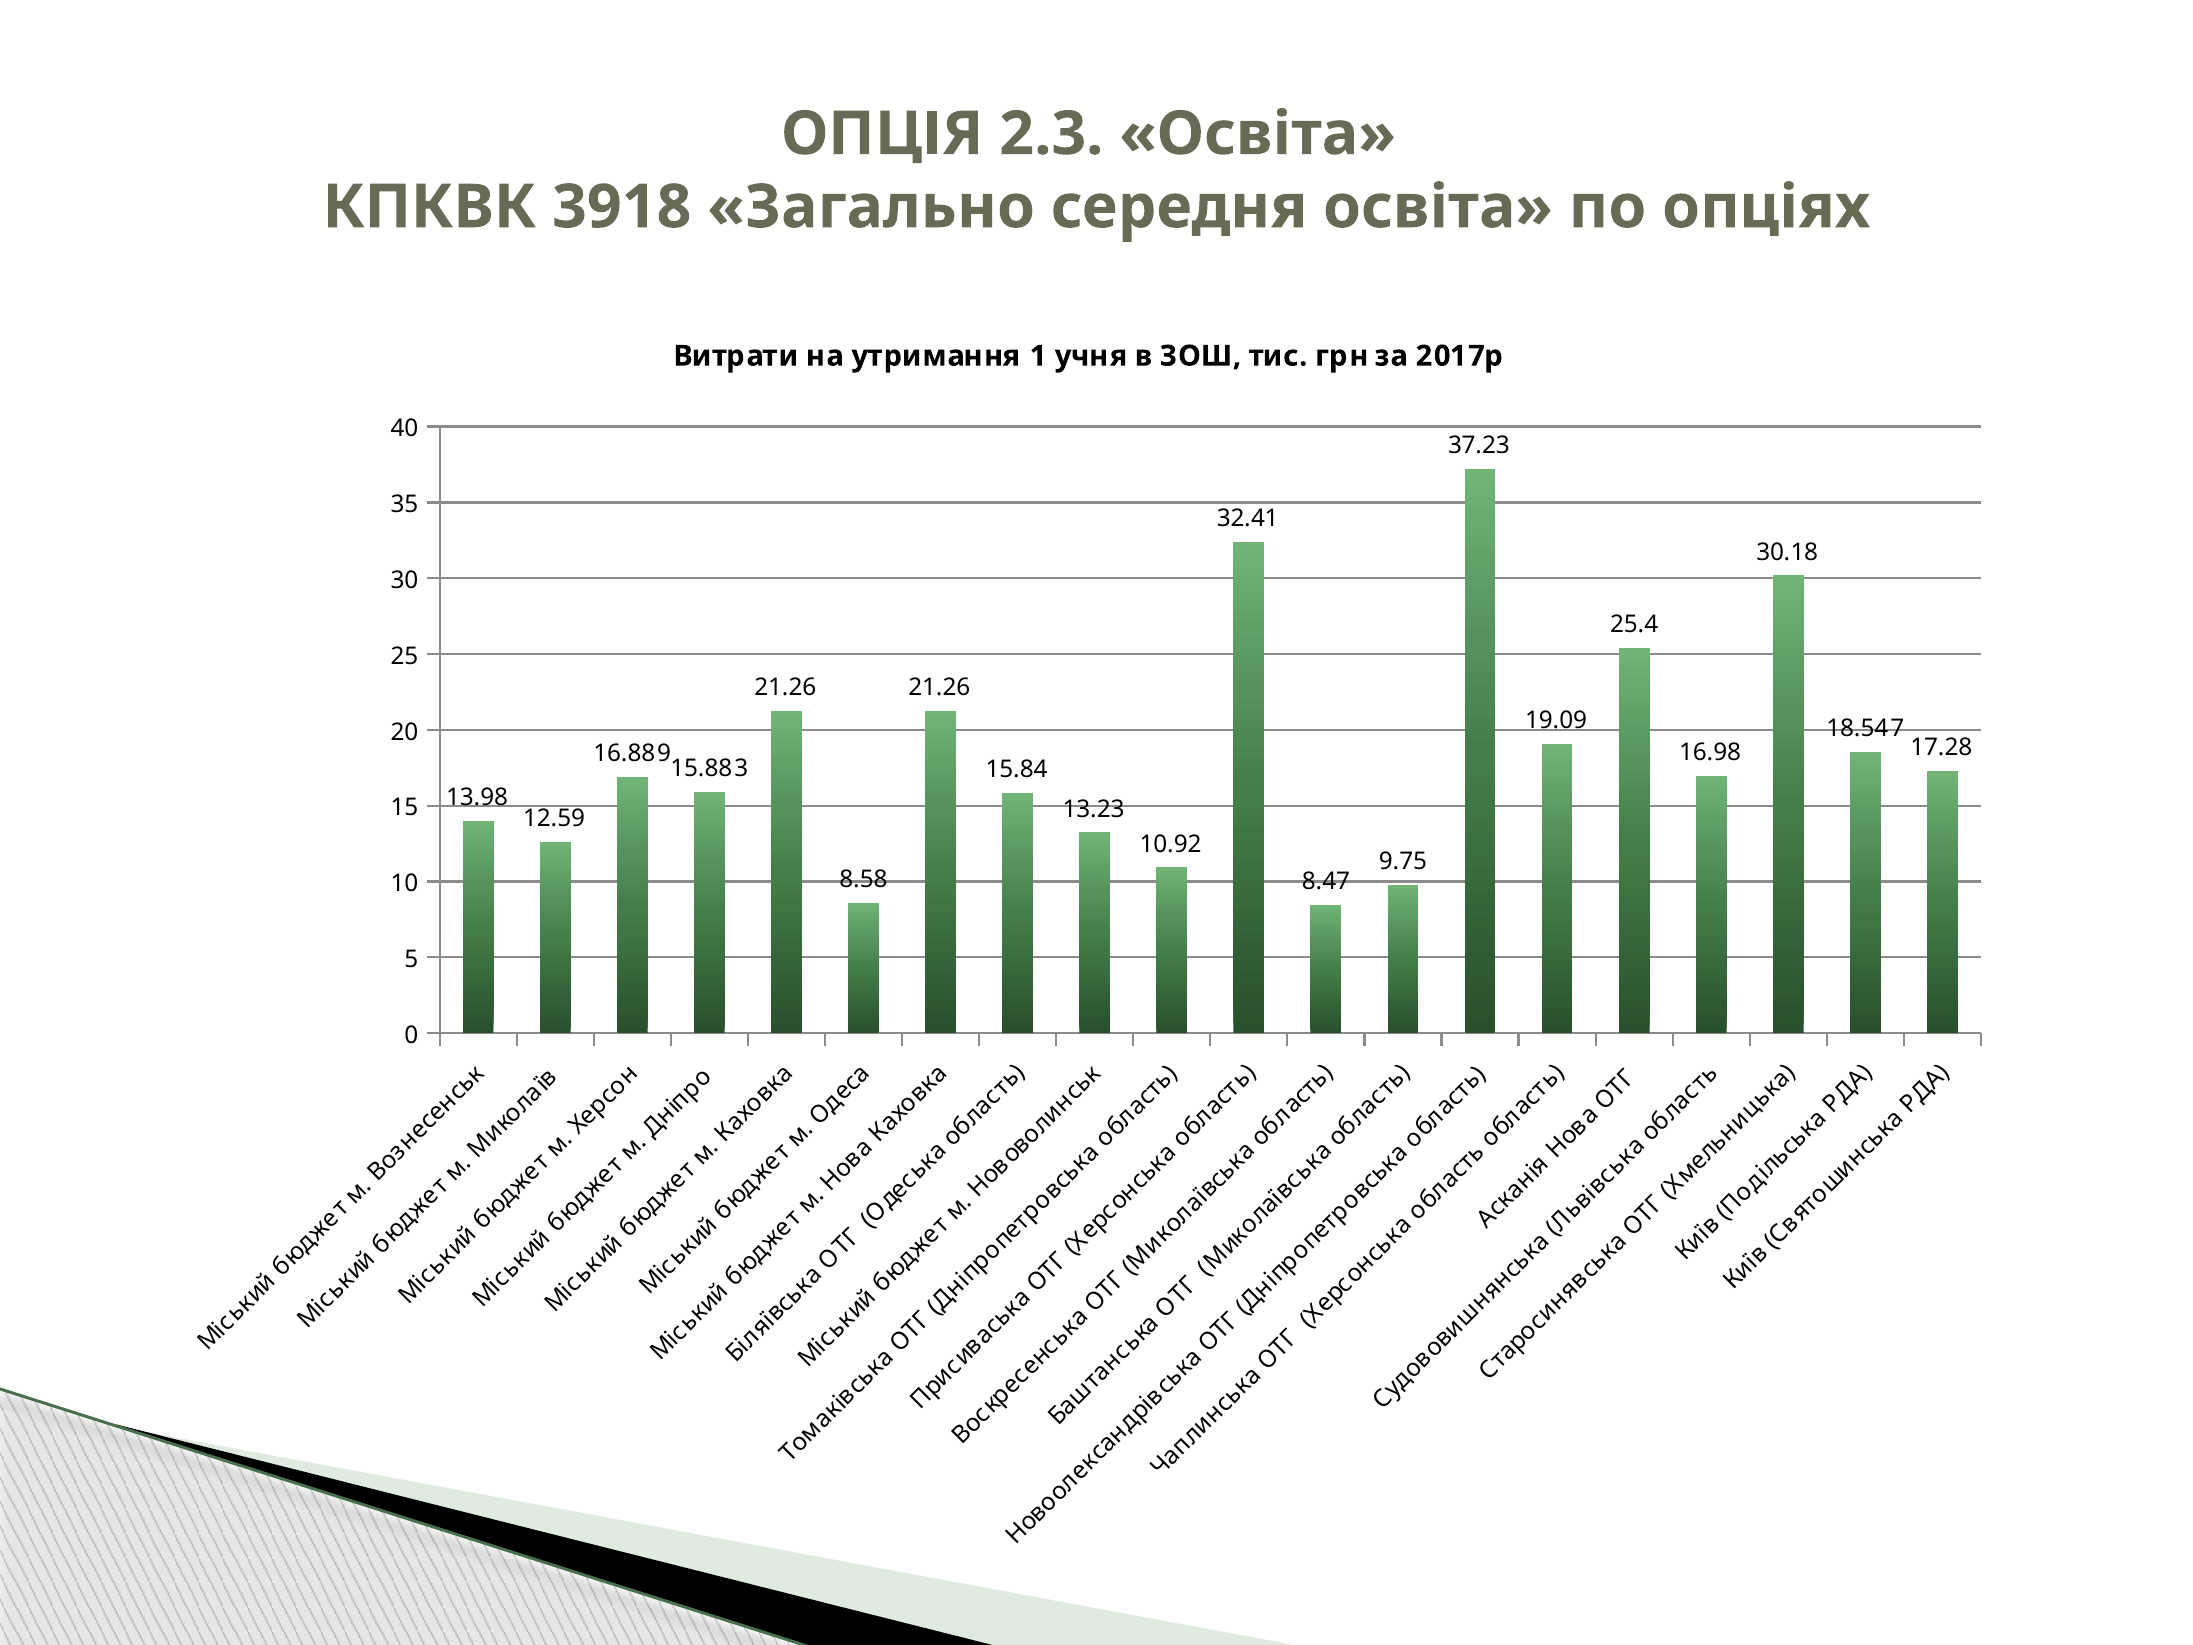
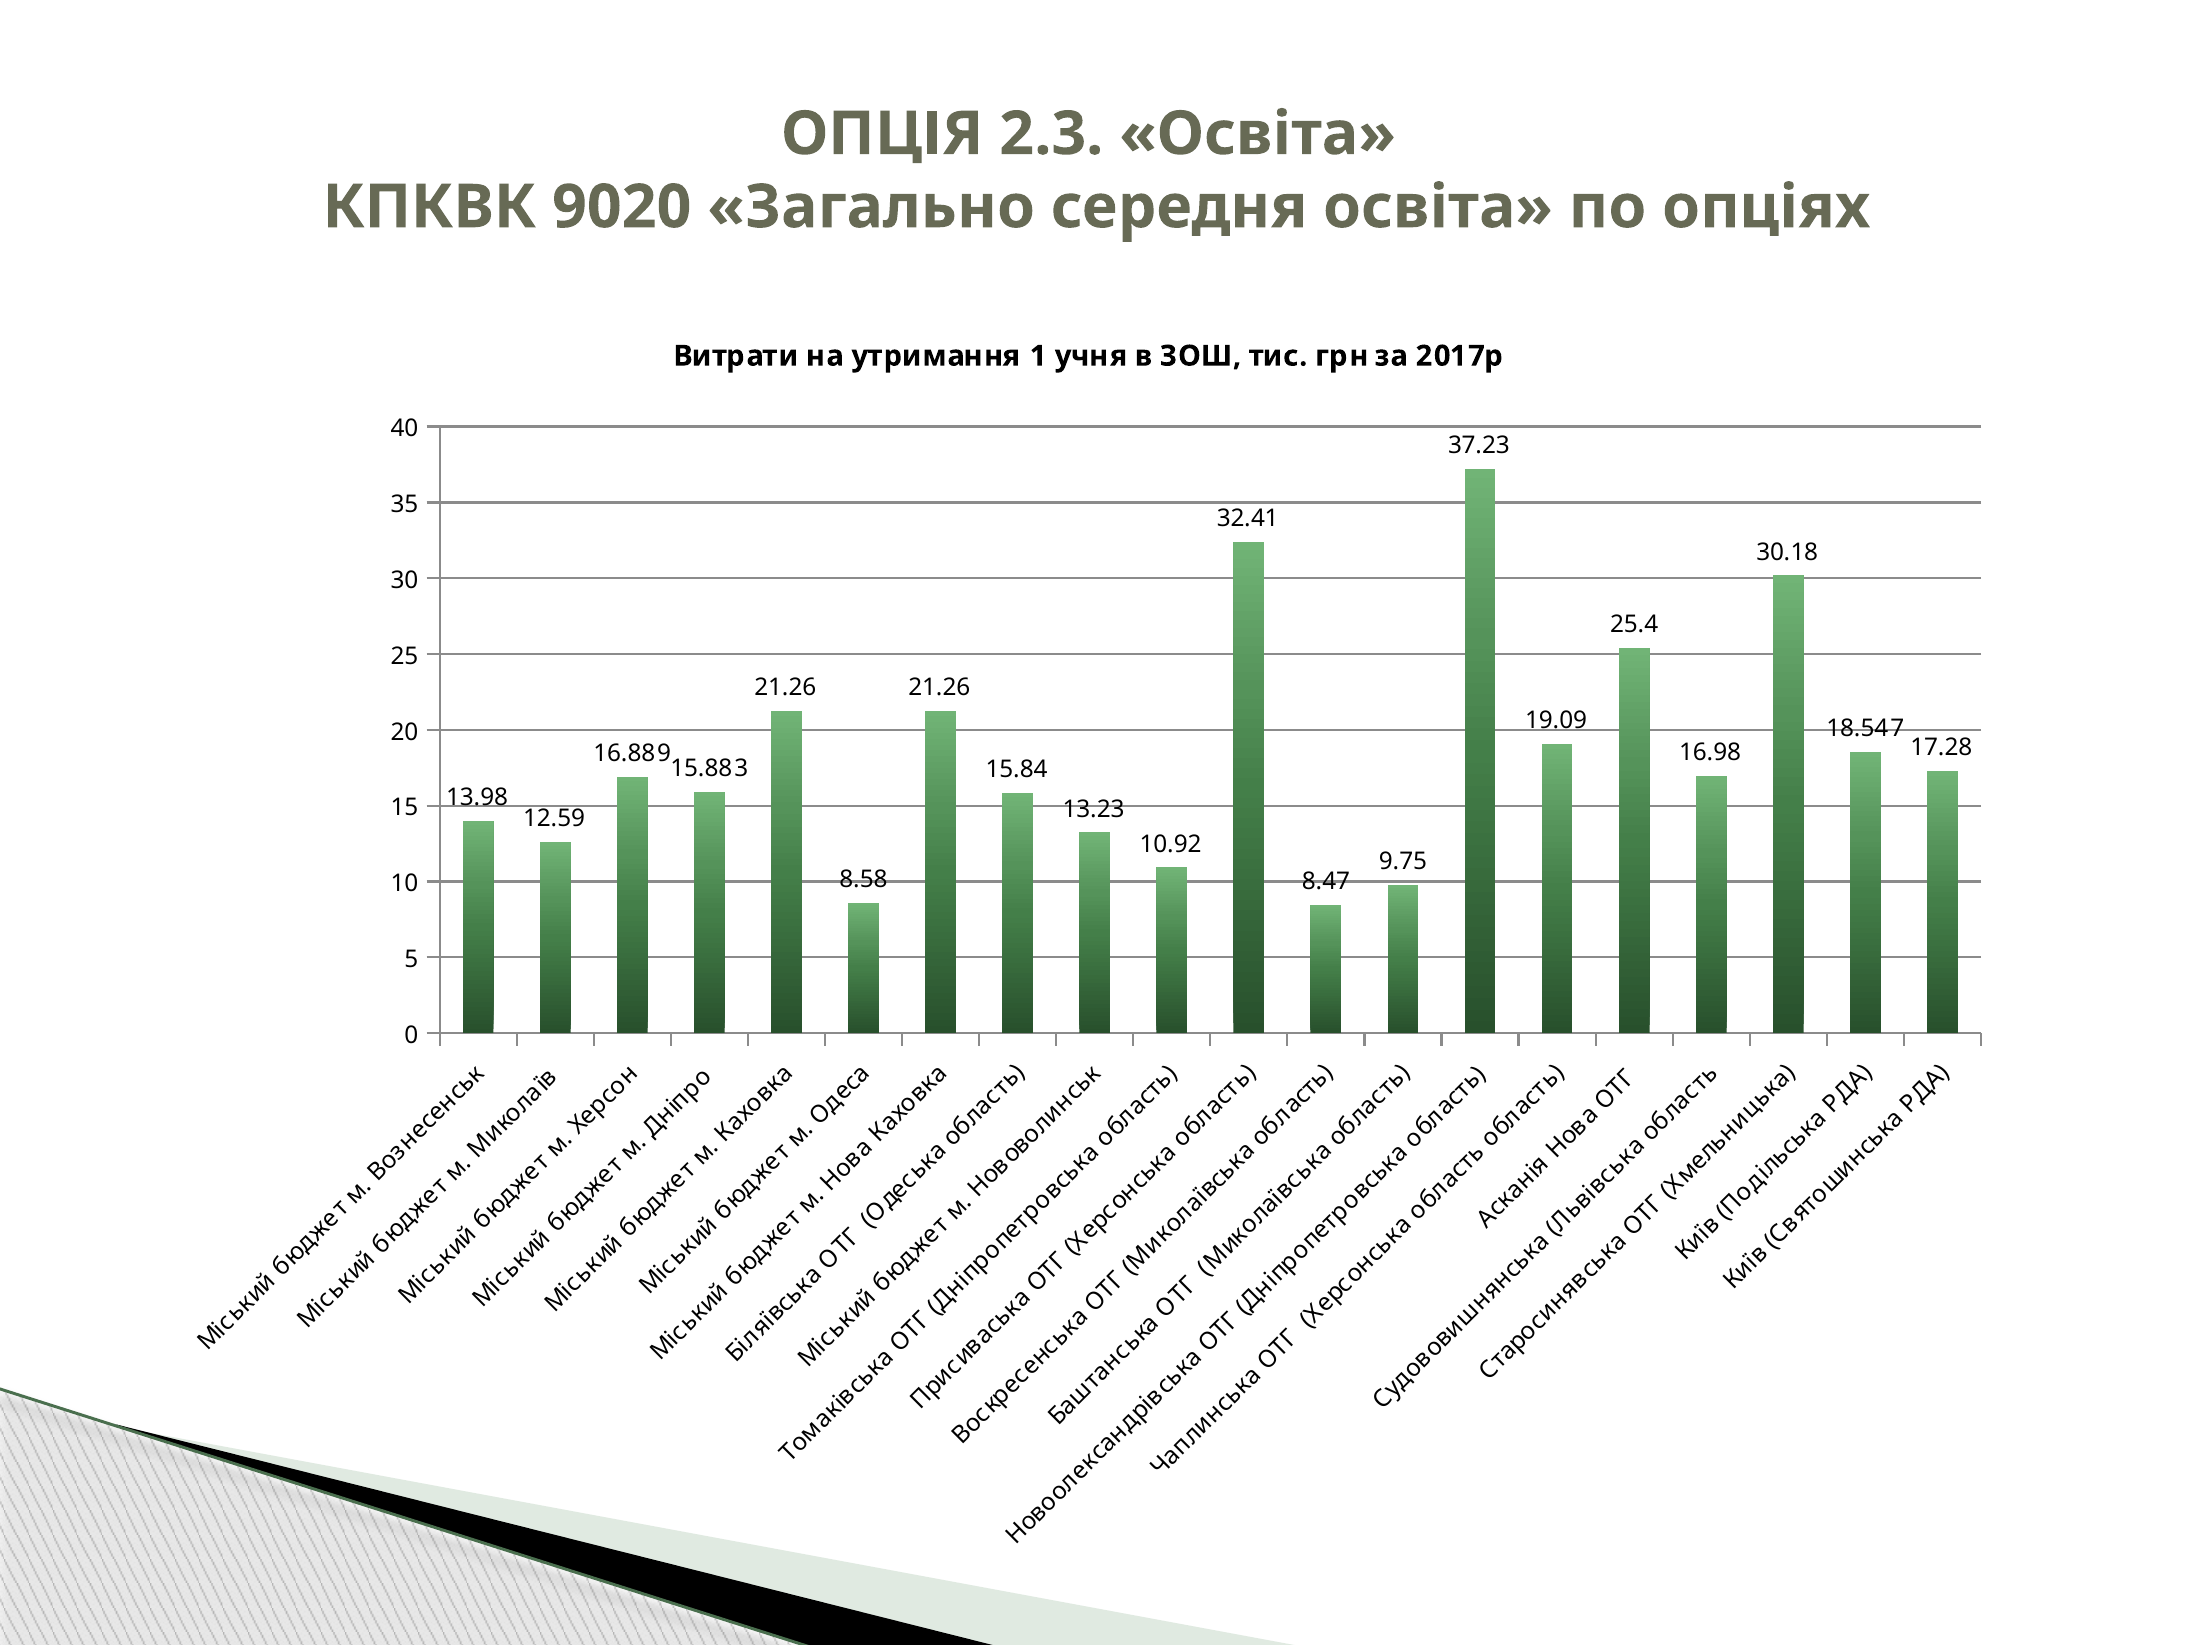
3918: 3918 -> 9020 (622, 207)
